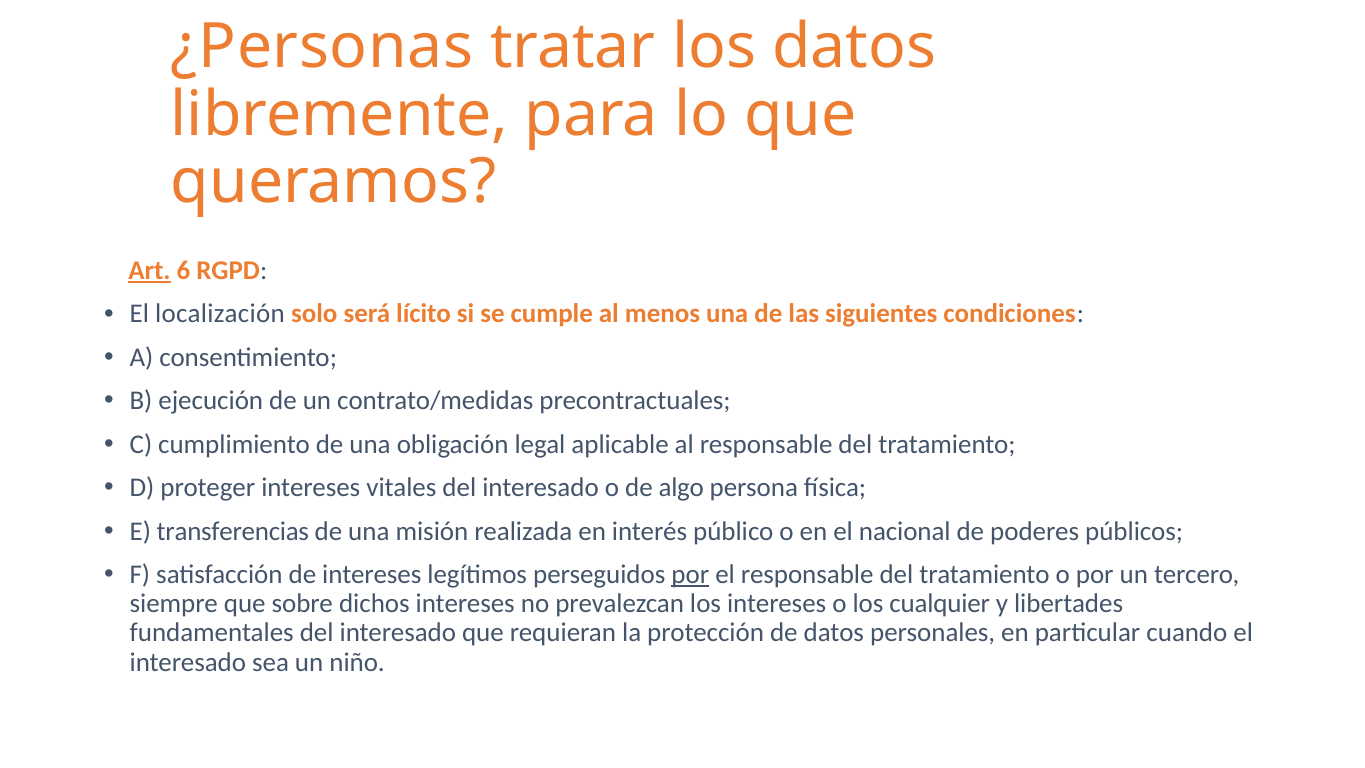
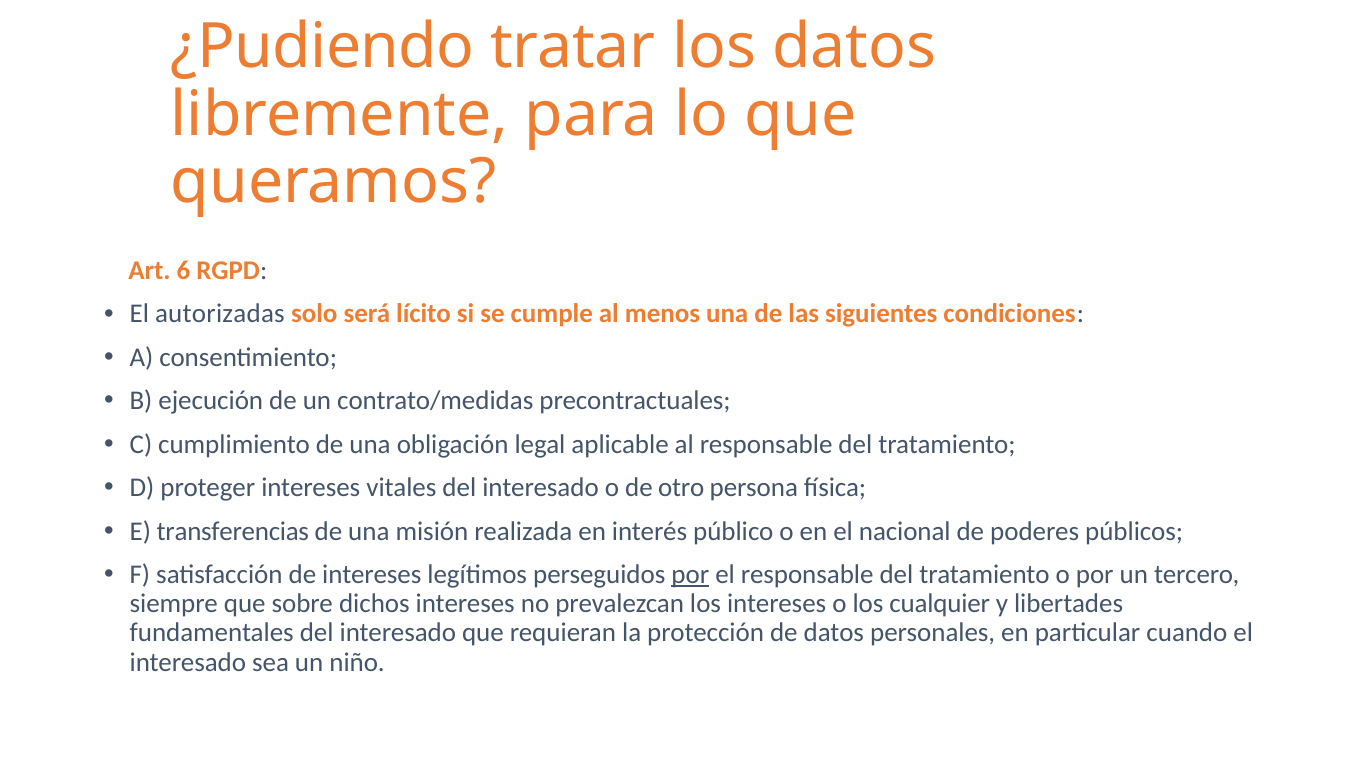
¿Personas: ¿Personas -> ¿Pudiendo (323, 47)
Art underline: present -> none (149, 271)
localización: localización -> autorizadas (220, 314)
algo: algo -> otro (681, 488)
